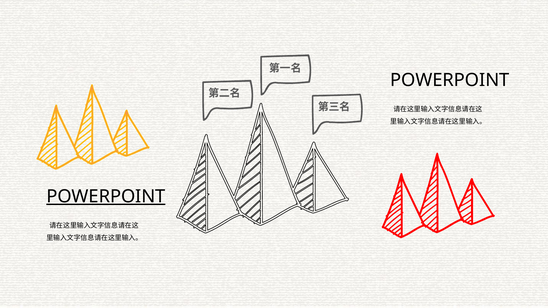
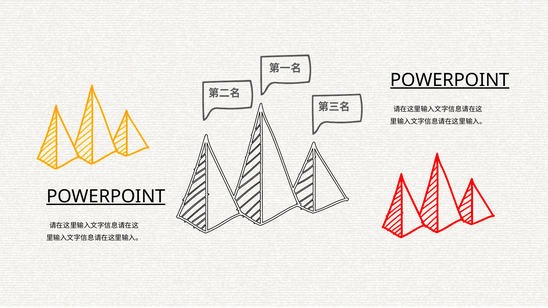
POWERPOINT underline: none -> present (450, 80)
